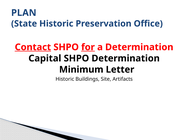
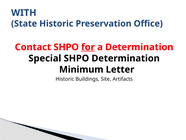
PLAN: PLAN -> WITH (24, 13)
Contact underline: present -> none (33, 47)
Capital: Capital -> Special (45, 58)
